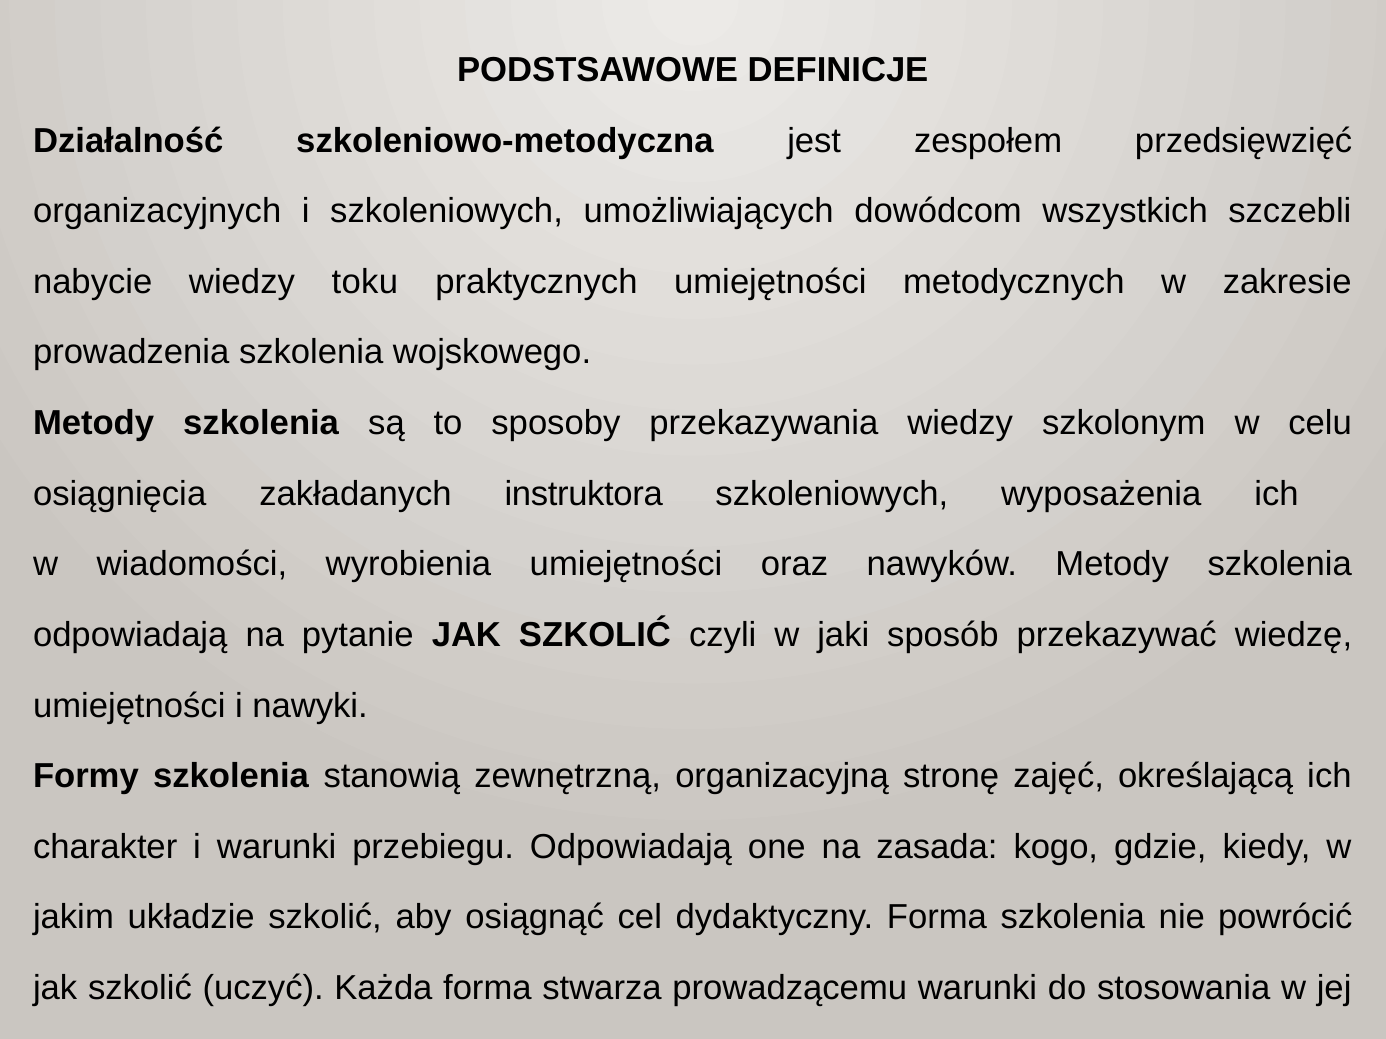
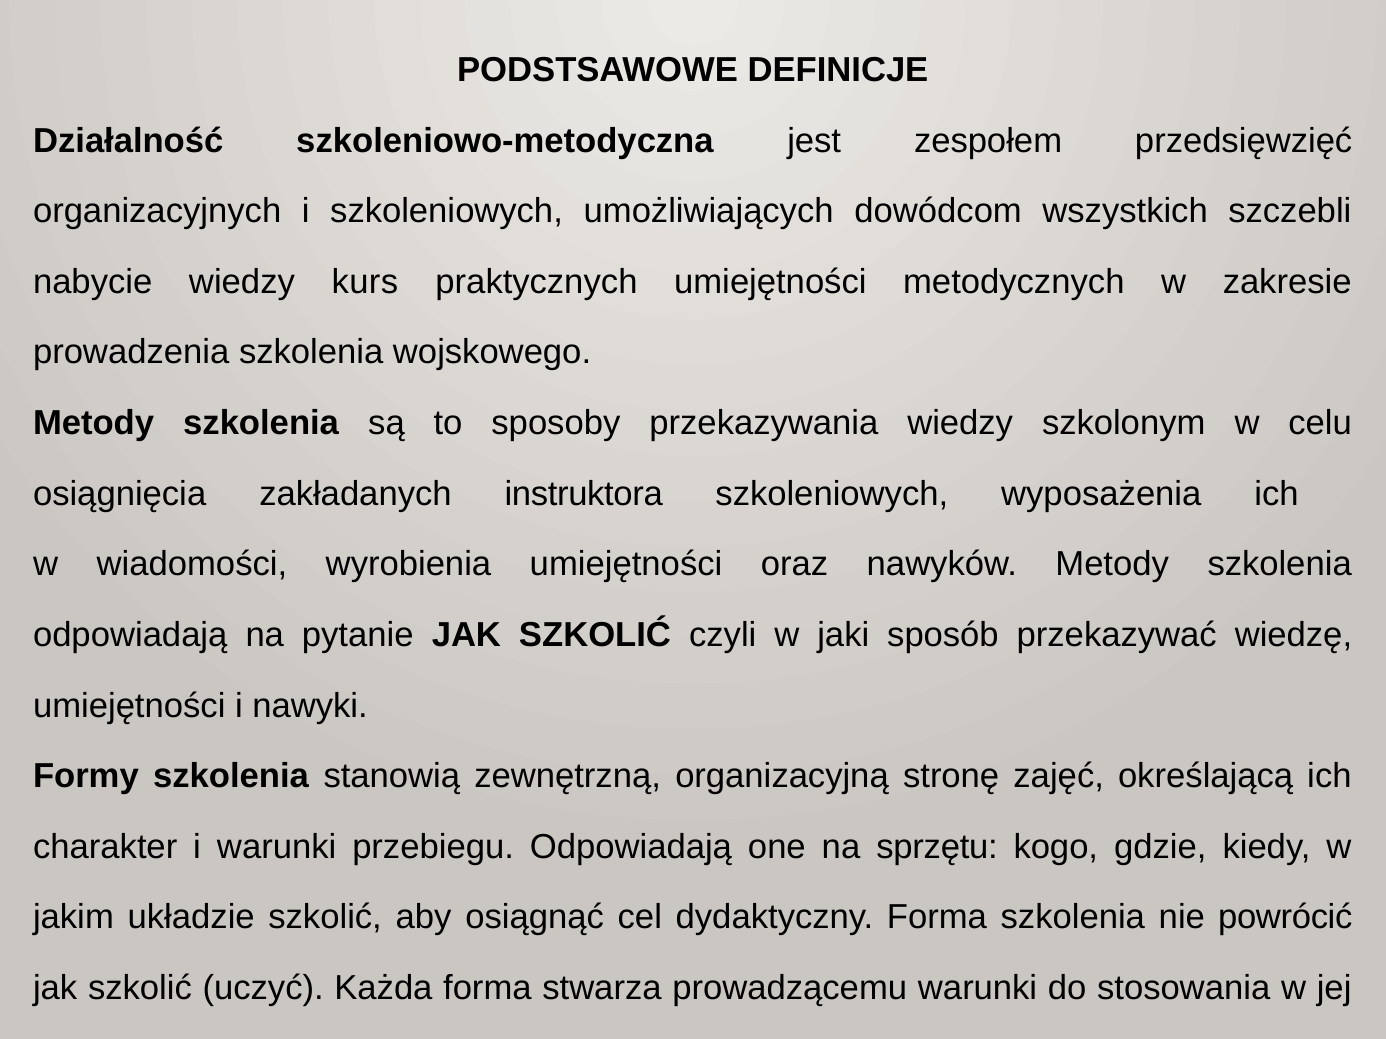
toku: toku -> kurs (365, 282)
zasada: zasada -> sprzętu (937, 847)
